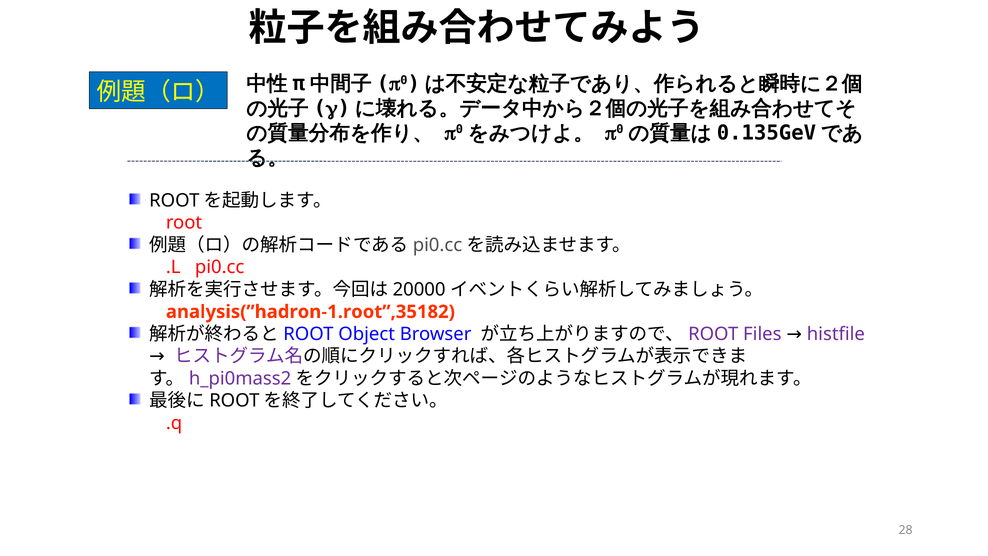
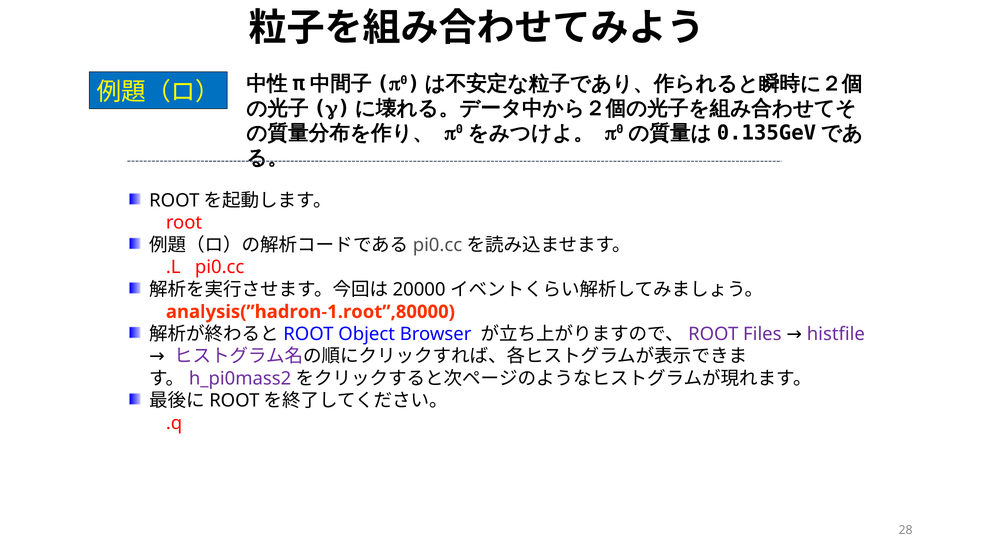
analysis(”hadron-1.root”,35182: analysis(”hadron-1.root”,35182 -> analysis(”hadron-1.root”,80000 (310, 312)
